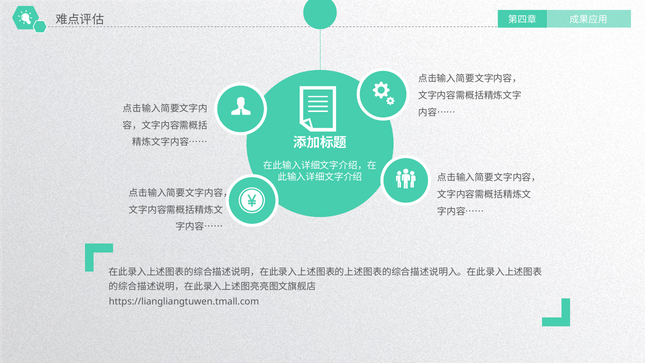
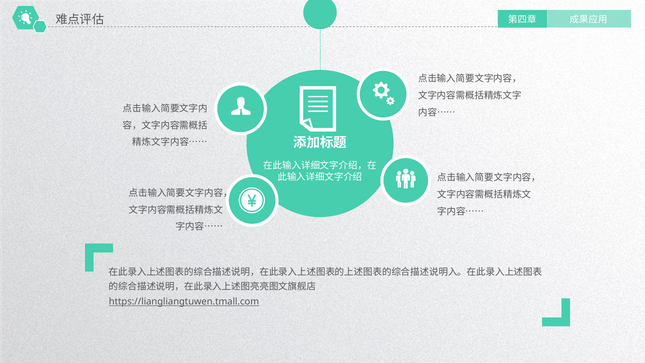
https://liangliangtuwen.tmall.com underline: none -> present (184, 301)
